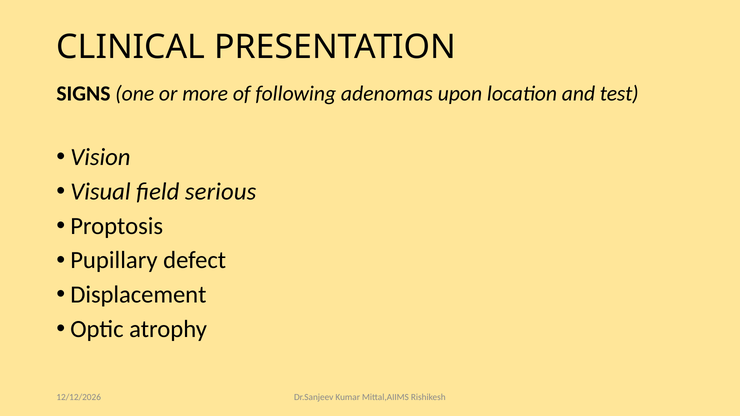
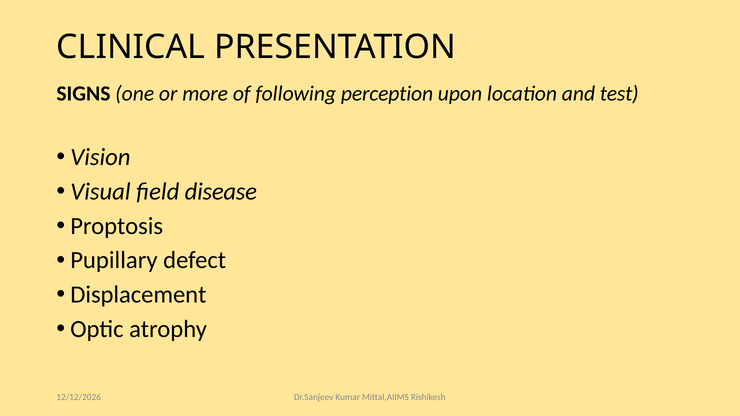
adenomas: adenomas -> perception (387, 94)
serious: serious -> disease (221, 192)
